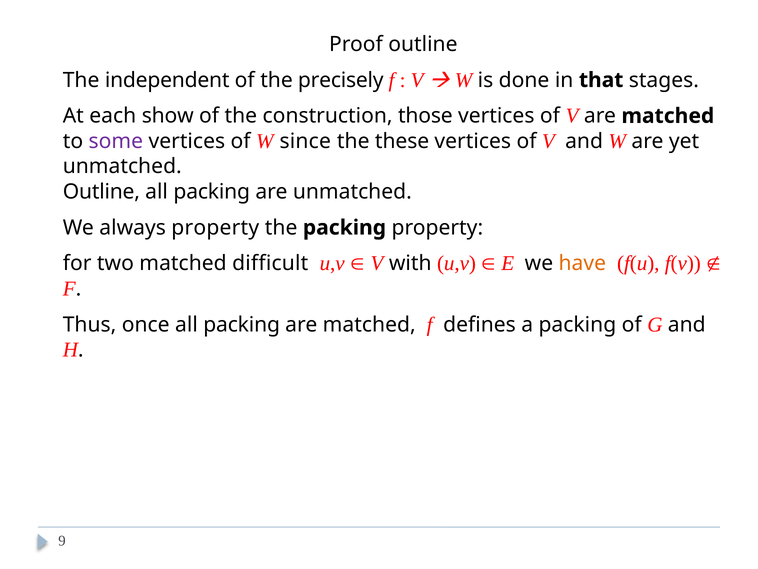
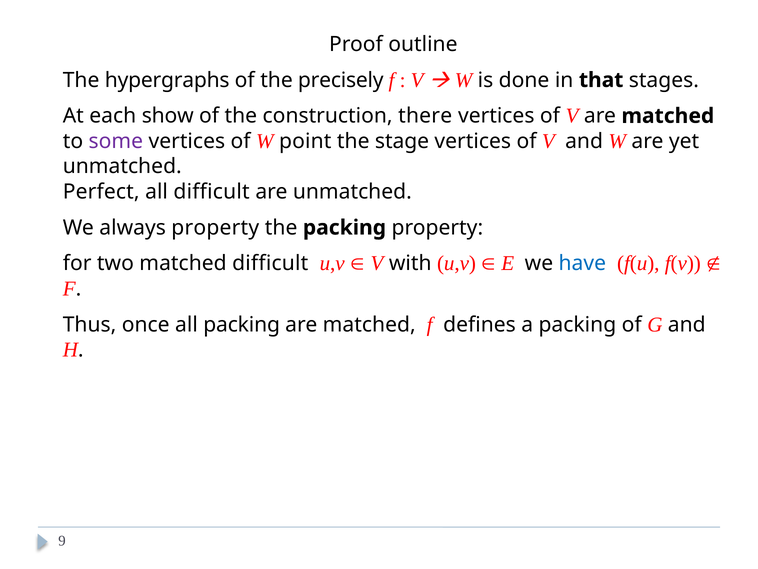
independent: independent -> hypergraphs (167, 80)
those: those -> there (425, 116)
since: since -> point (305, 141)
these: these -> stage (402, 141)
Outline: Outline -> Perfect (101, 192)
packing: packing -> difficult (212, 192)
have colour: orange -> blue (582, 263)
